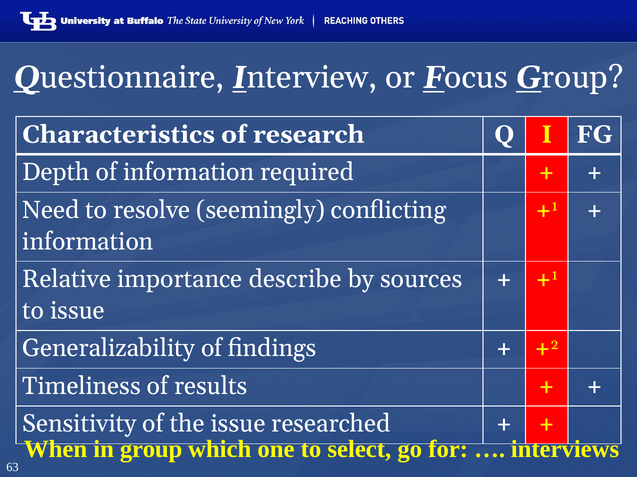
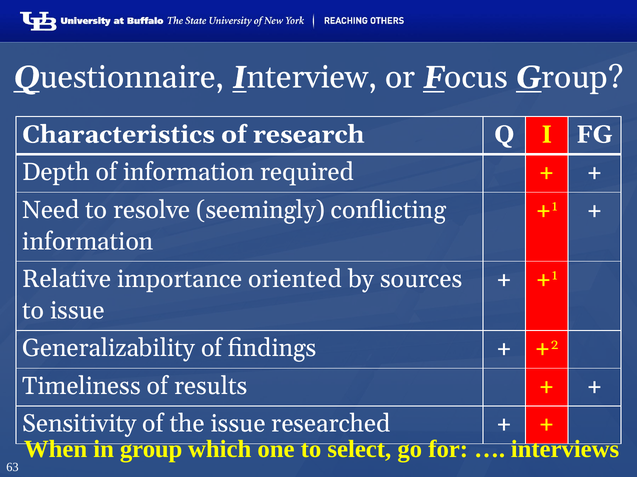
describe: describe -> oriented (295, 280)
